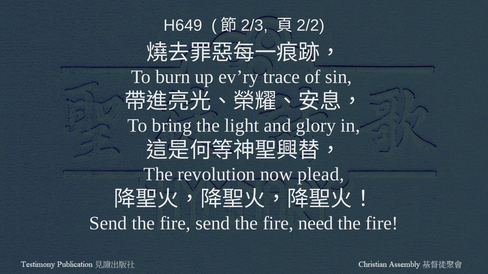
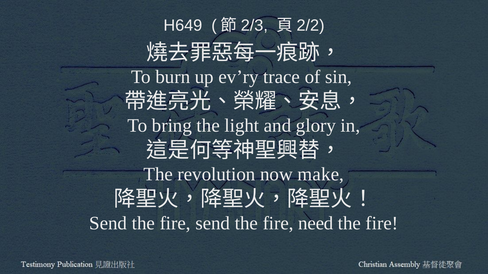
plead: plead -> make (321, 175)
